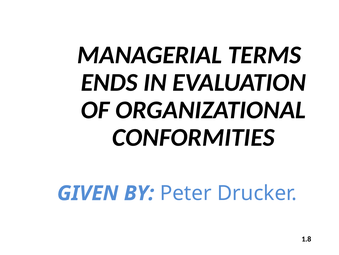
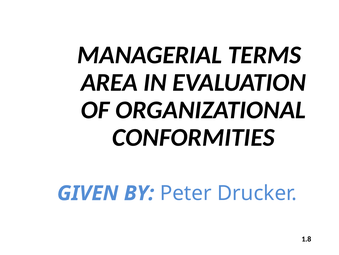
ENDS: ENDS -> AREA (109, 82)
